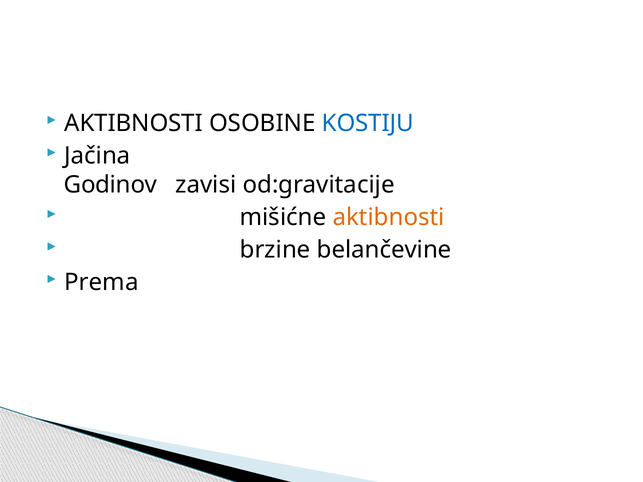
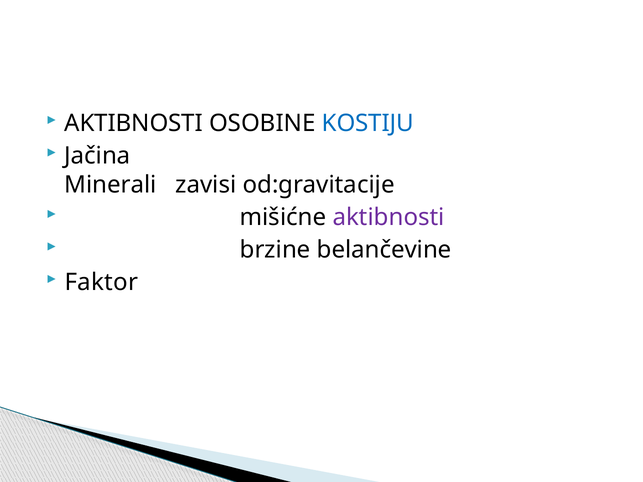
Godinov: Godinov -> Minerali (110, 185)
aktibnosti colour: orange -> purple (389, 218)
Prema: Prema -> Faktor (101, 283)
